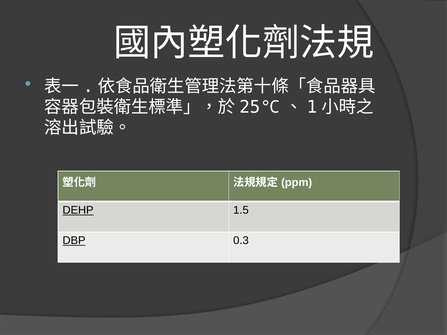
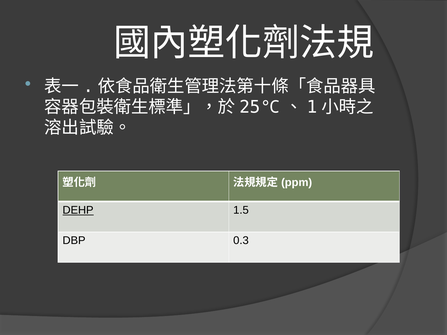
DBP underline: present -> none (74, 241)
